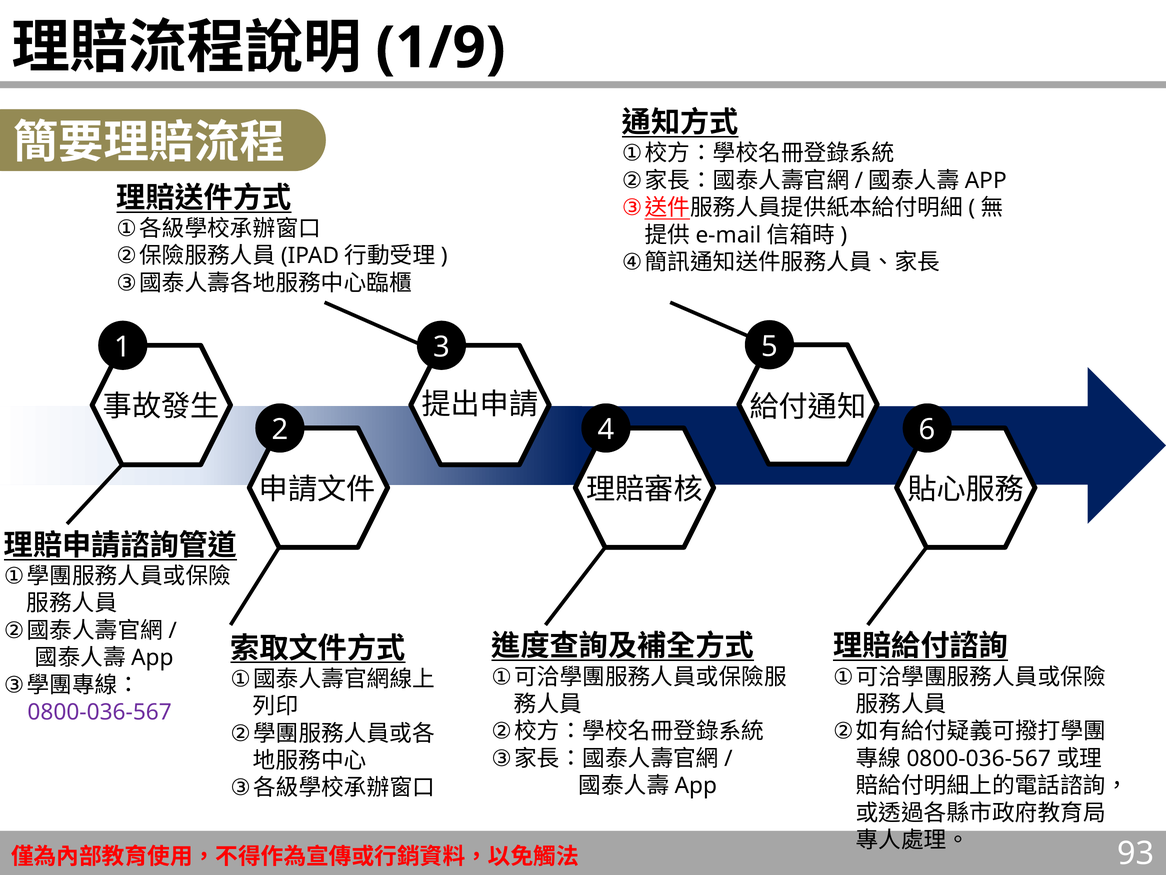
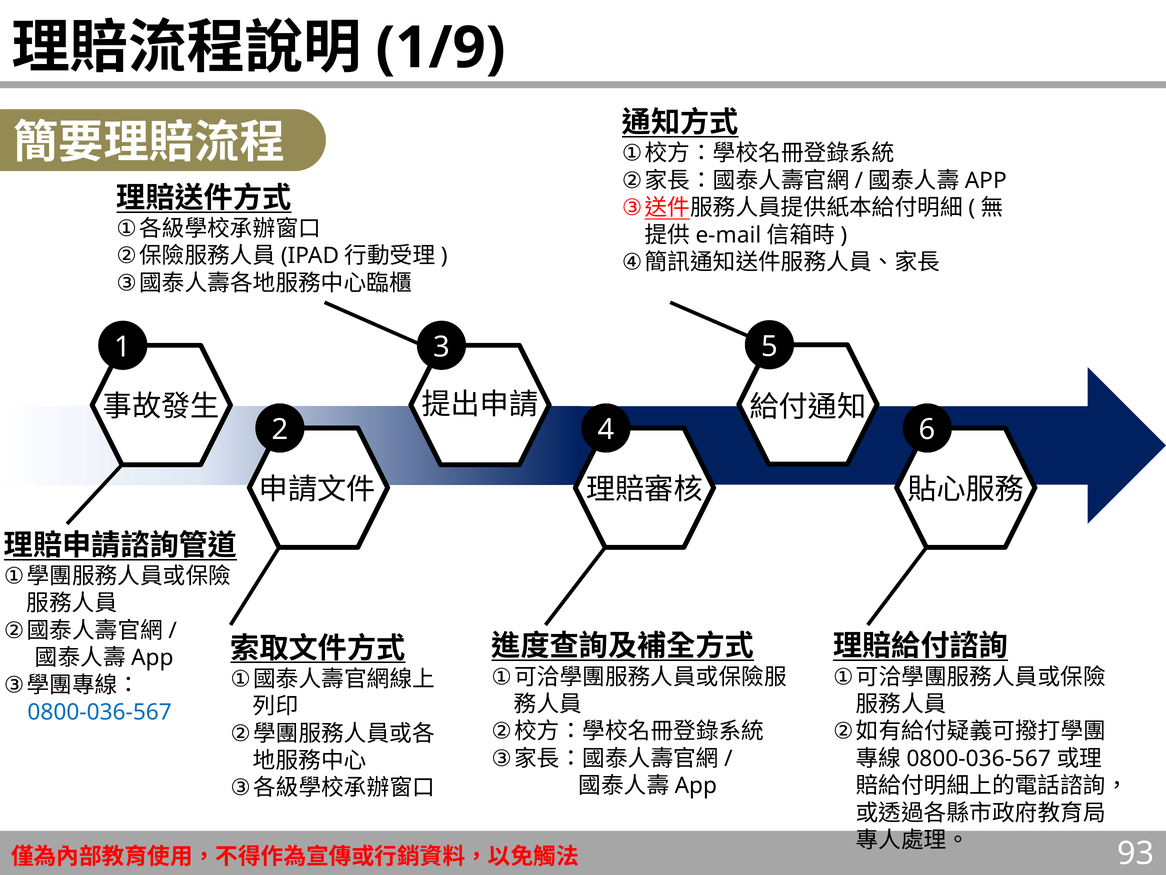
0800-036-567 colour: purple -> blue (100, 712)
